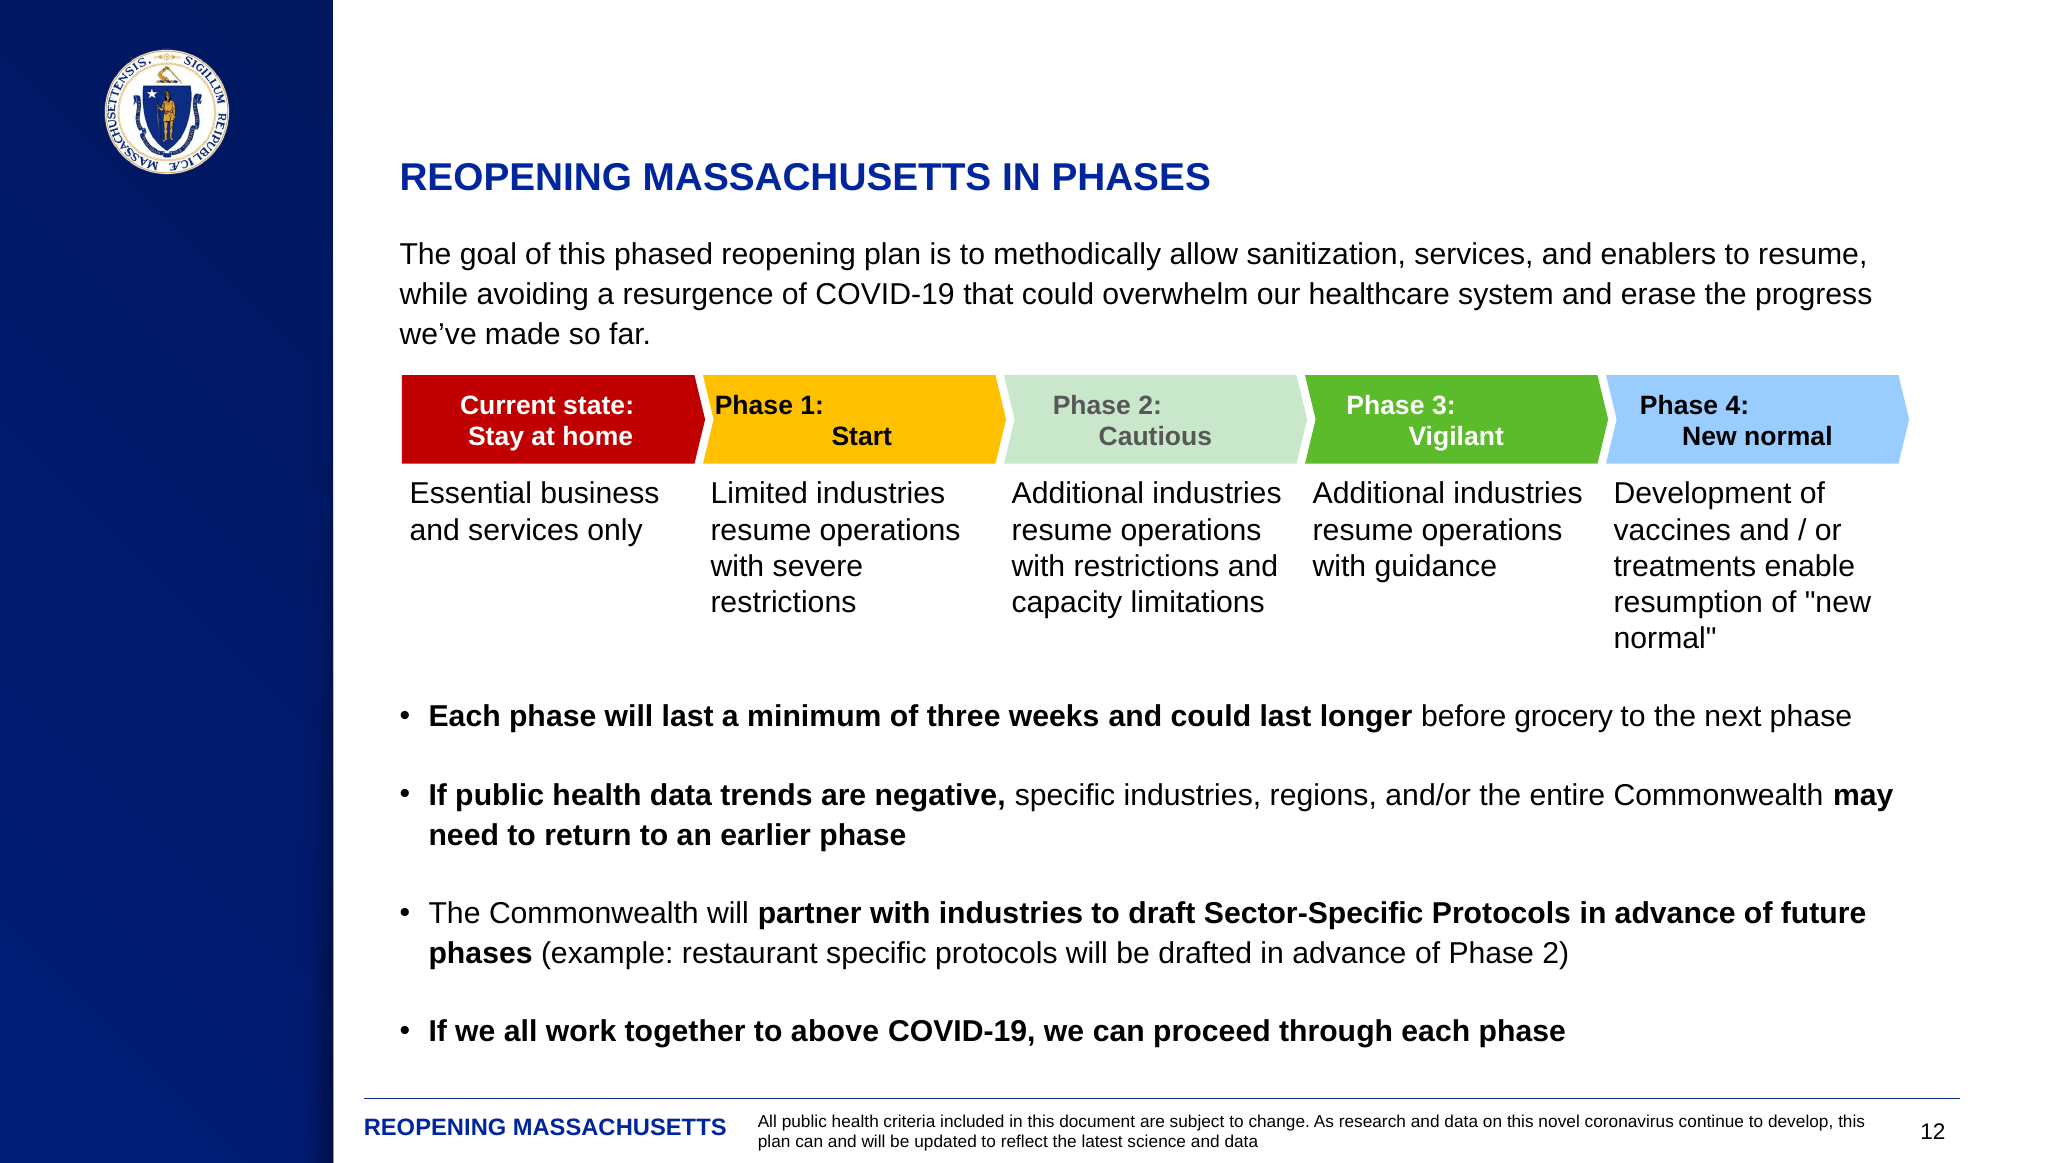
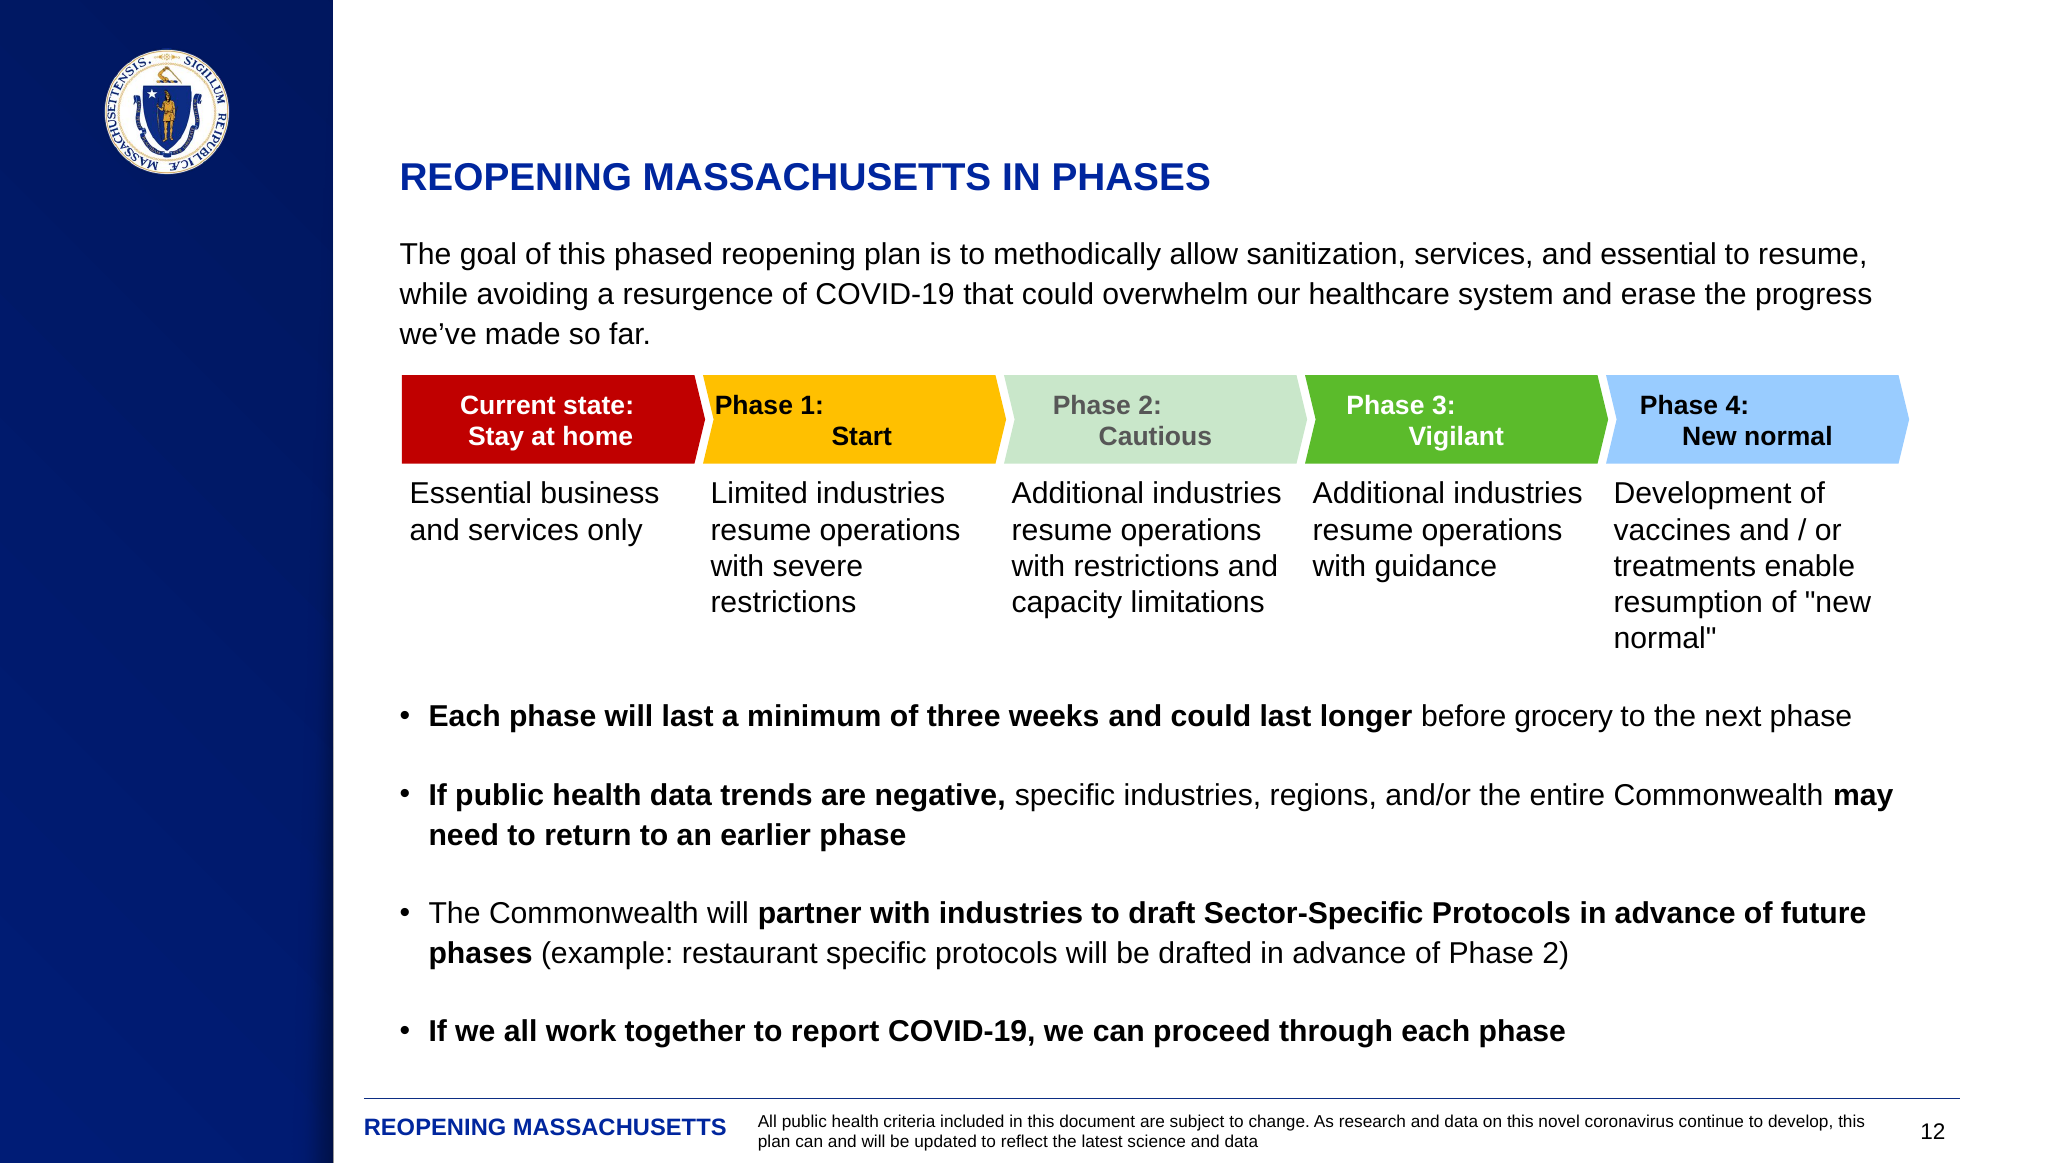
and enablers: enablers -> essential (1659, 255)
above: above -> report (835, 1032)
